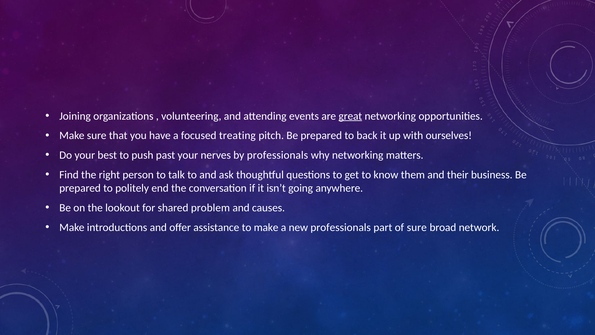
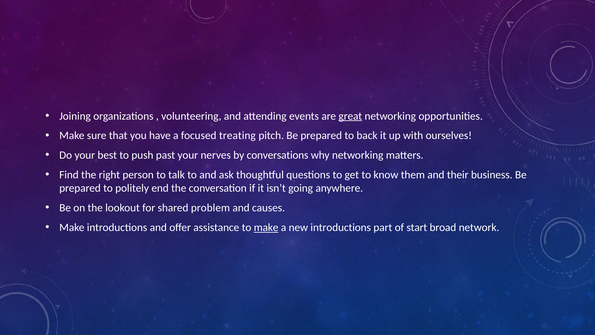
by professionals: professionals -> conversations (278, 155)
make underline: none -> present (266, 227)
new professionals: professionals -> introductions (341, 227)
of sure: sure -> start (417, 227)
